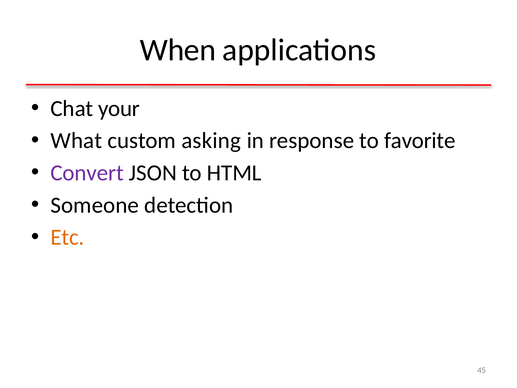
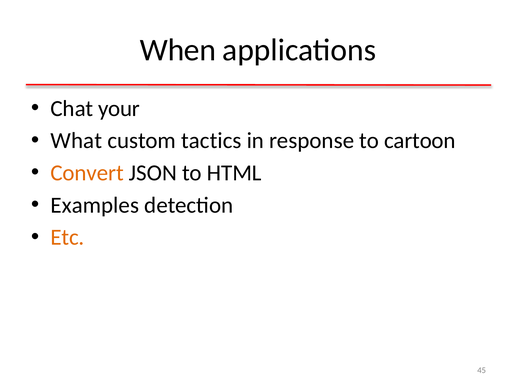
asking: asking -> tactics (211, 141)
favorite: favorite -> cartoon (420, 141)
Convert colour: purple -> orange (87, 173)
Someone: Someone -> Examples (95, 205)
